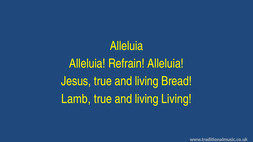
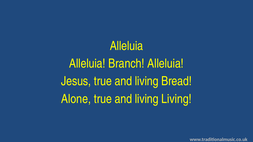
Refrain: Refrain -> Branch (126, 64)
Lamb: Lamb -> Alone (76, 99)
